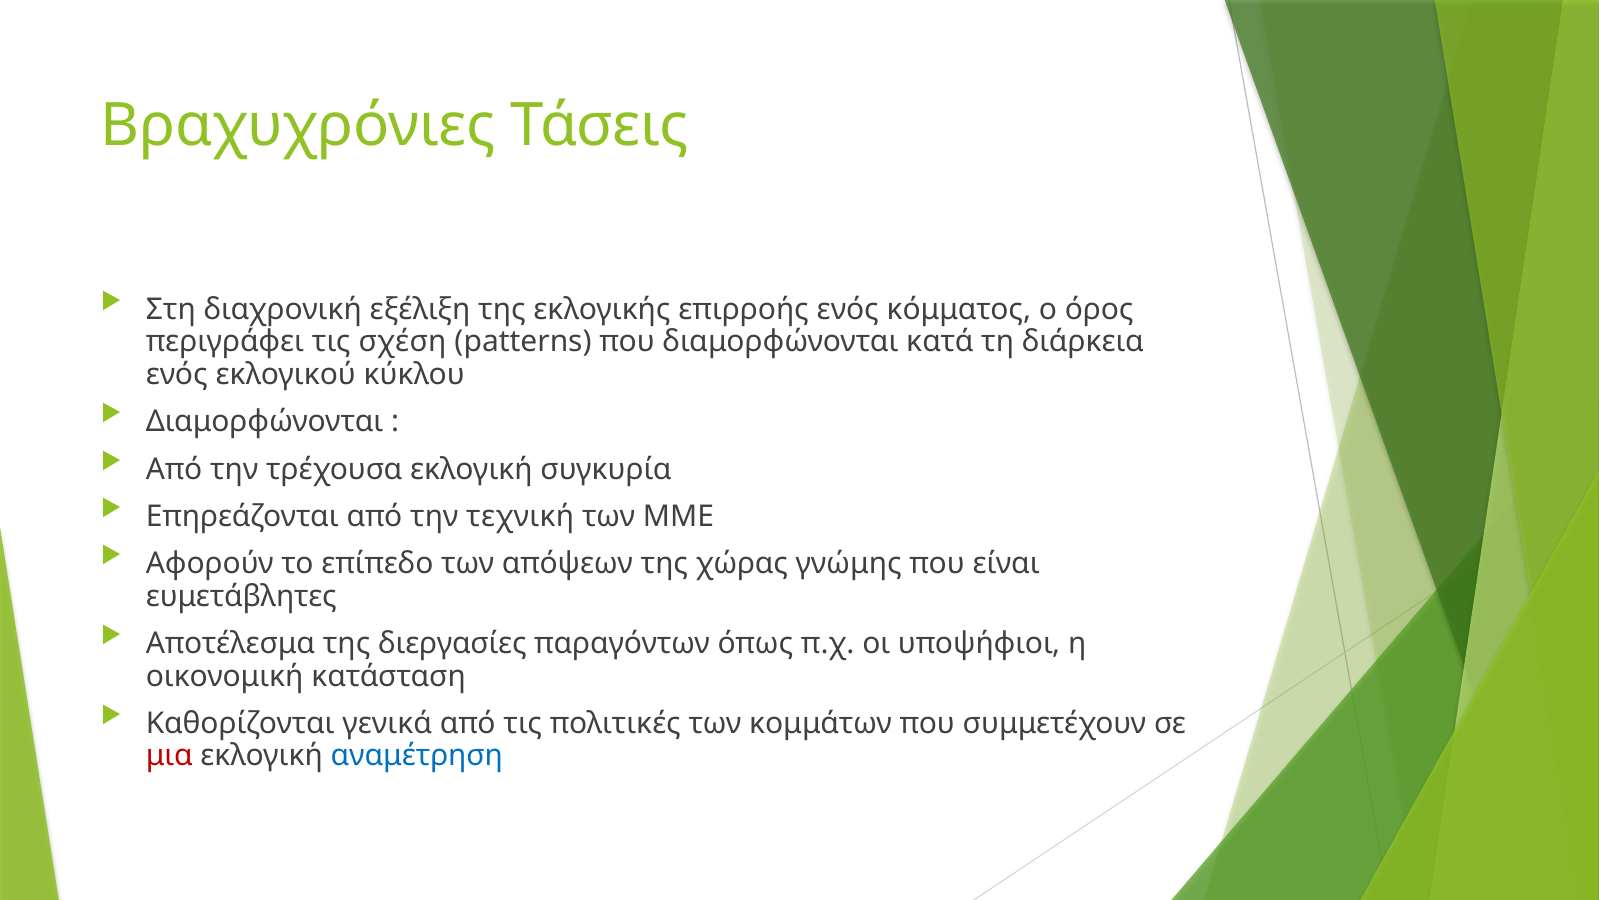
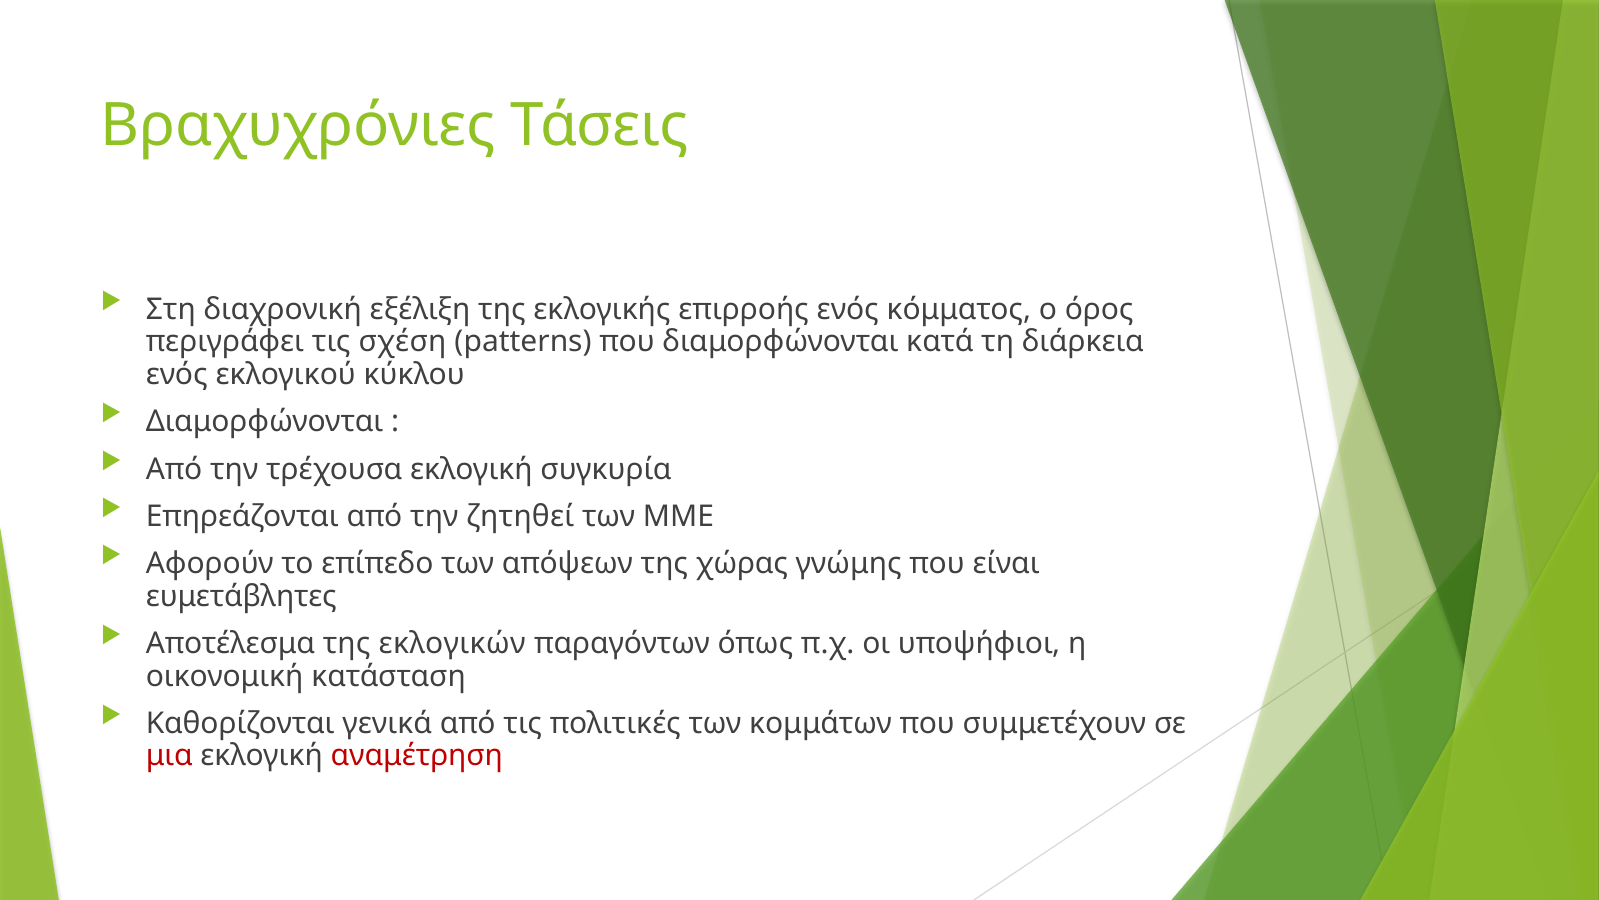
τεχνική: τεχνική -> ζητηθεί (520, 516)
διεργασίες: διεργασίες -> εκλογικών (452, 644)
αναμέτρηση colour: blue -> red (417, 756)
